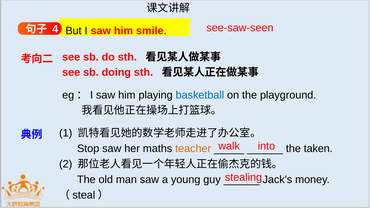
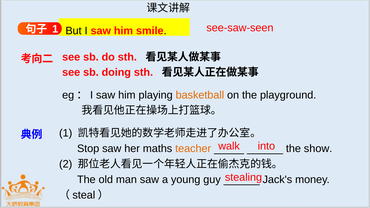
4: 4 -> 1 (55, 29)
basketball colour: blue -> orange (200, 95)
taken: taken -> show (318, 149)
